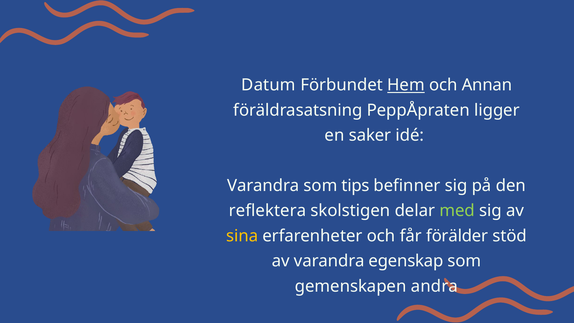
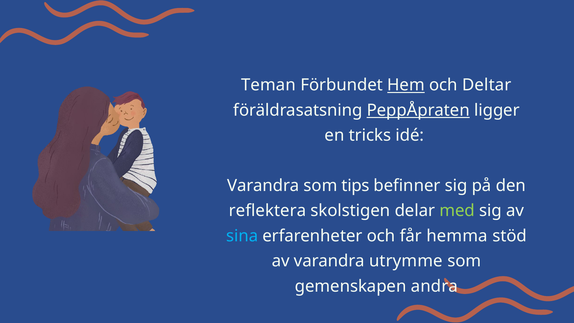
Datum: Datum -> Teman (268, 85)
Annan: Annan -> Deltar (487, 85)
PeppÅpraten underline: none -> present (418, 110)
saker: saker -> tricks (370, 135)
sina colour: yellow -> light blue (242, 236)
förälder: förälder -> hemma (457, 236)
egenskap: egenskap -> utrymme (406, 261)
